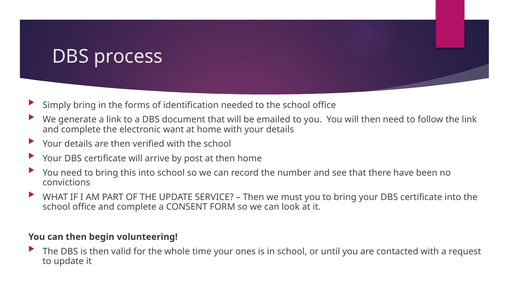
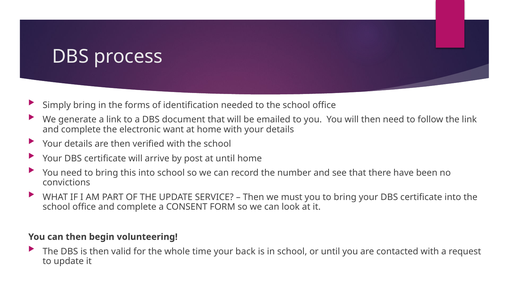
at then: then -> until (225, 159)
ones: ones -> back (245, 252)
